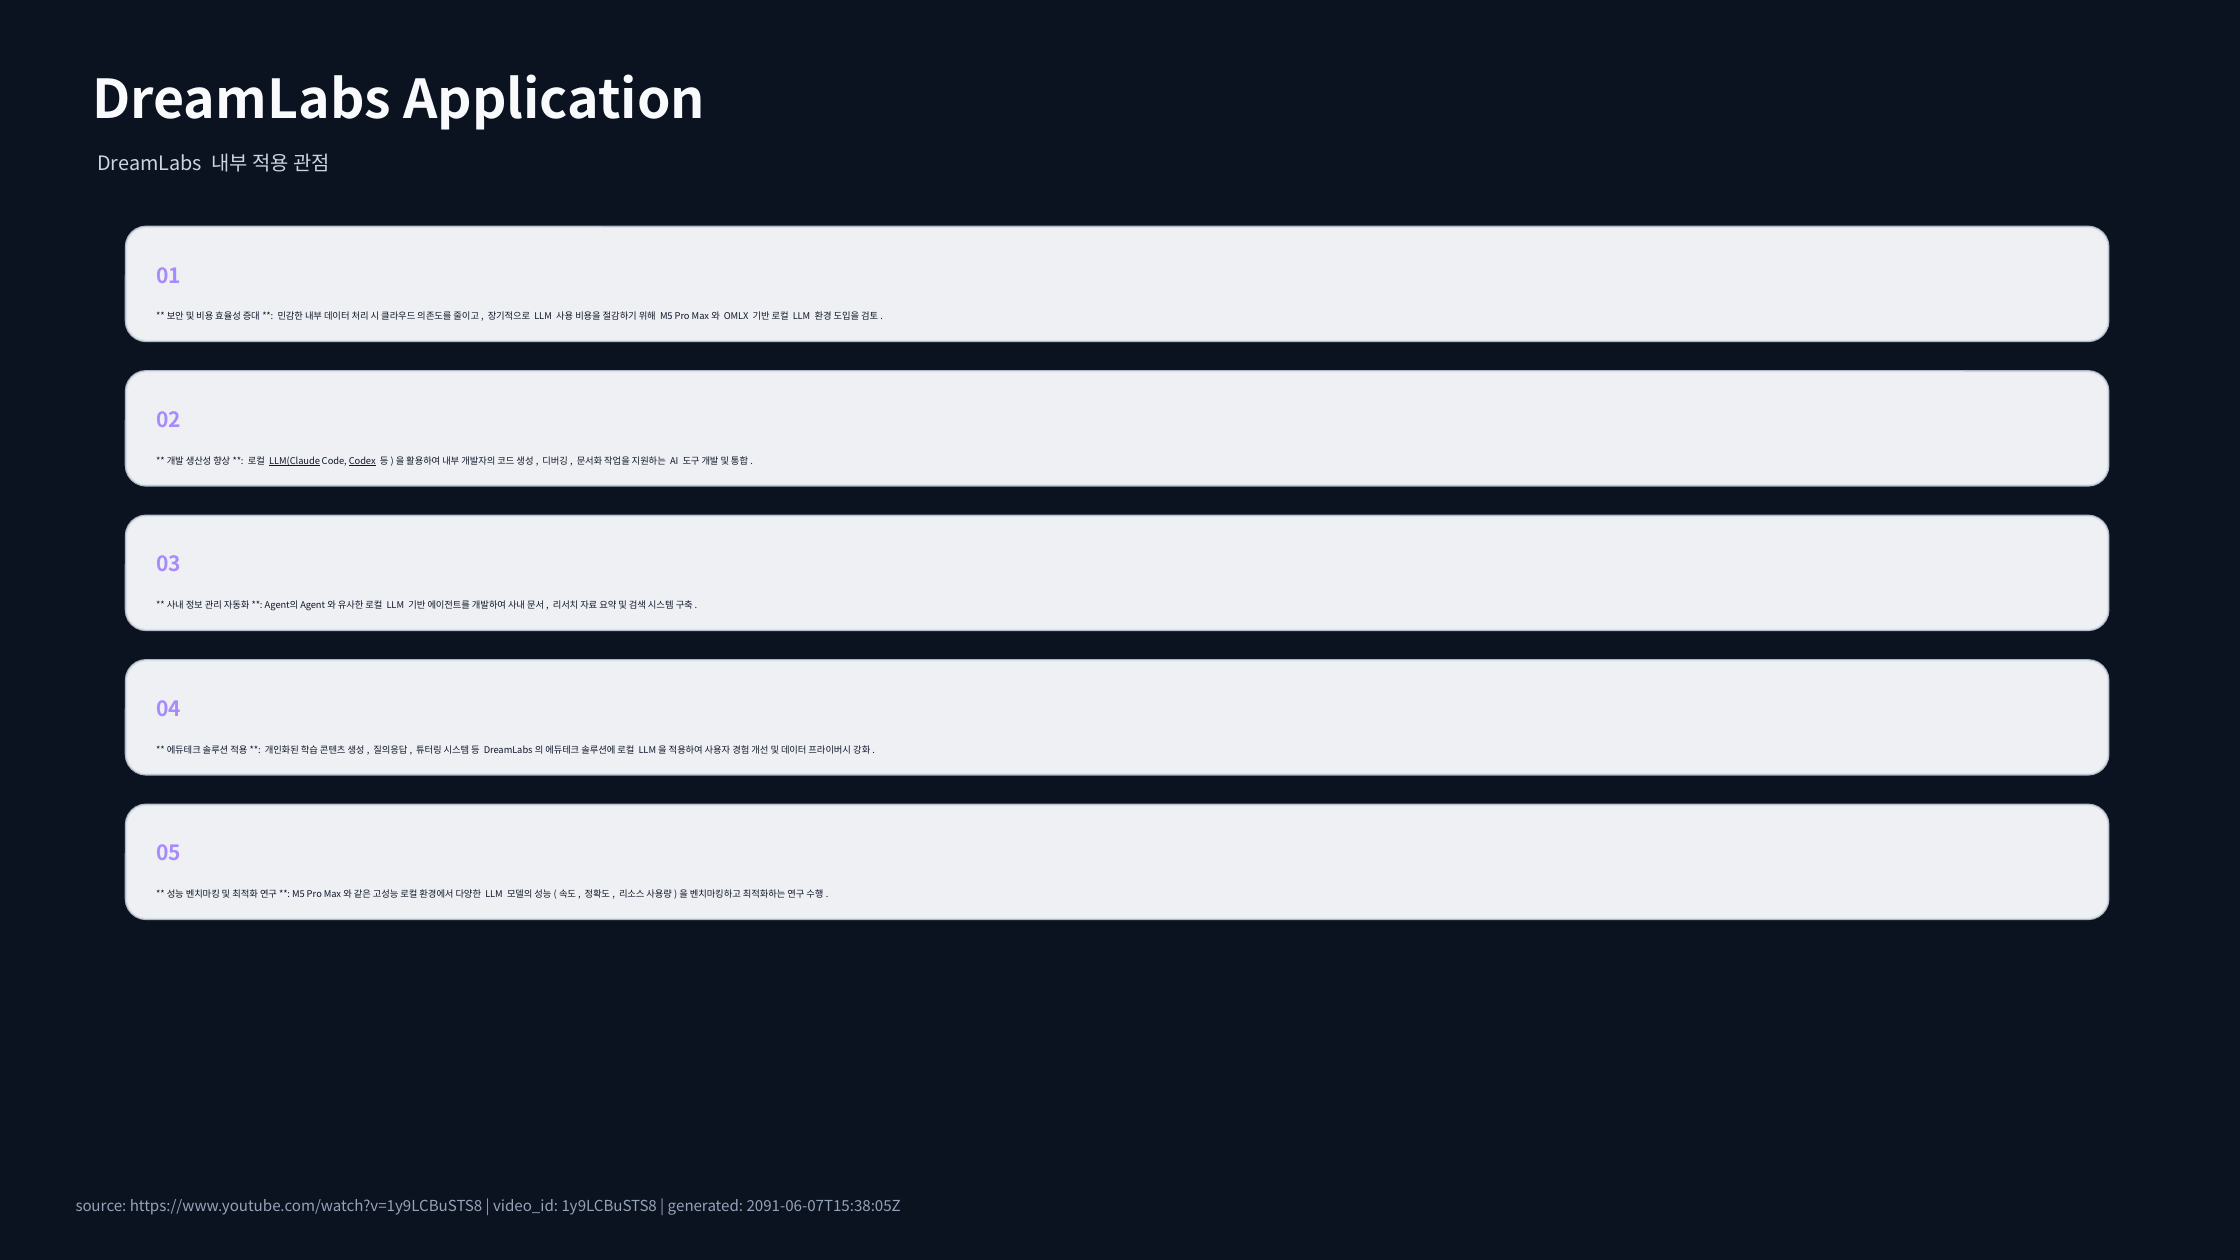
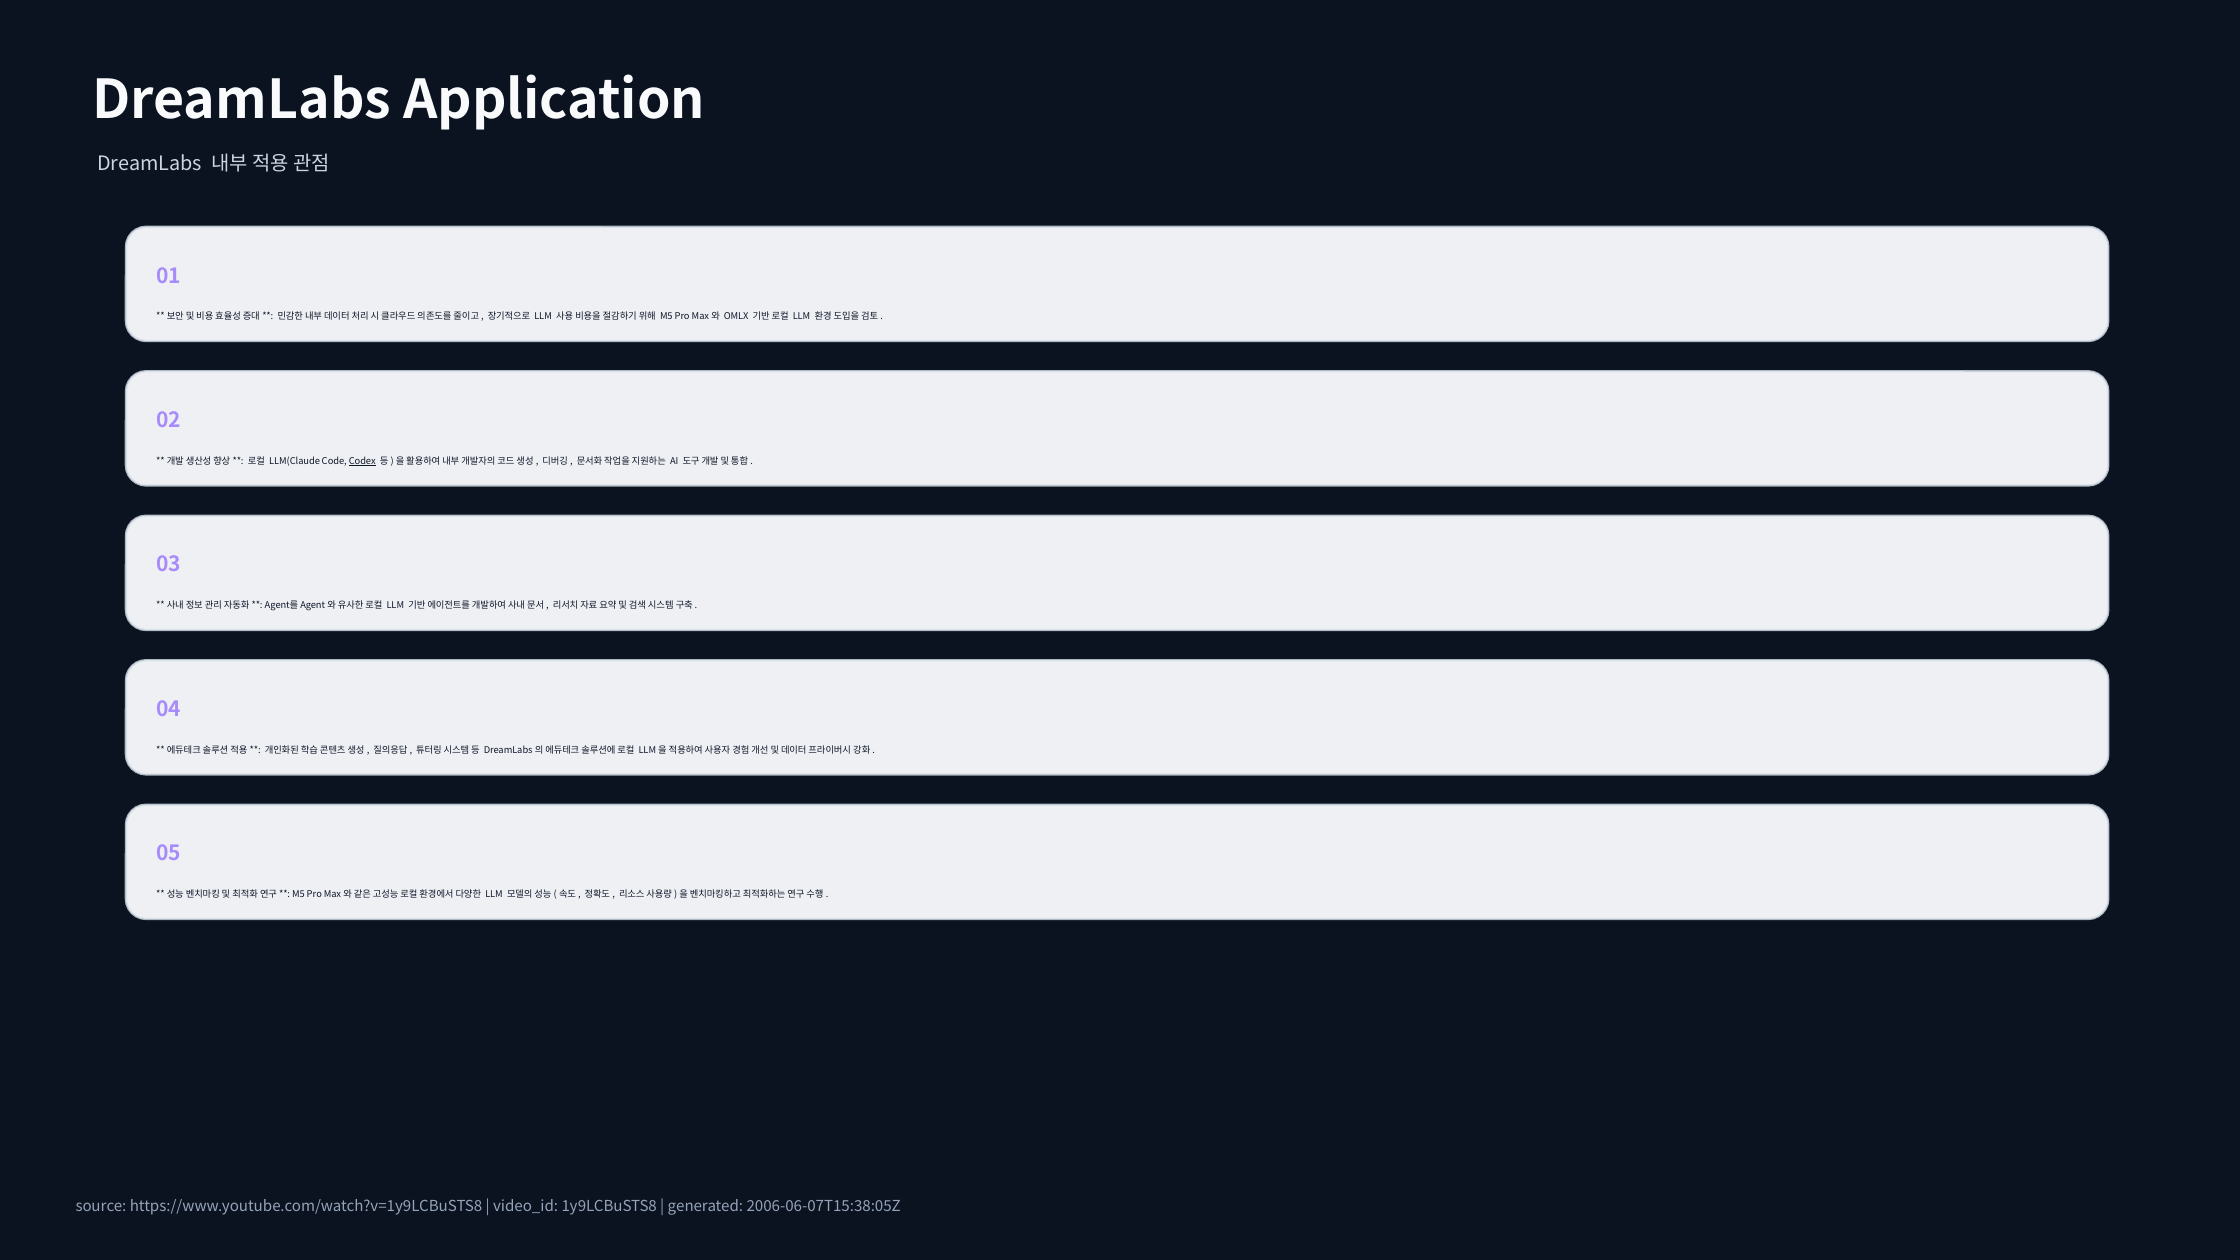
LLM(Claude underline: present -> none (295, 461)
Agent의: Agent의 -> Agent를 (281, 606)
2091-06-07T15:38:05Z: 2091-06-07T15:38:05Z -> 2006-06-07T15:38:05Z (824, 1206)
